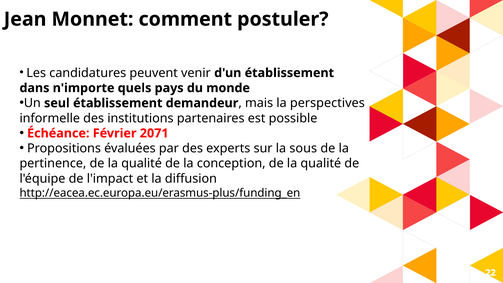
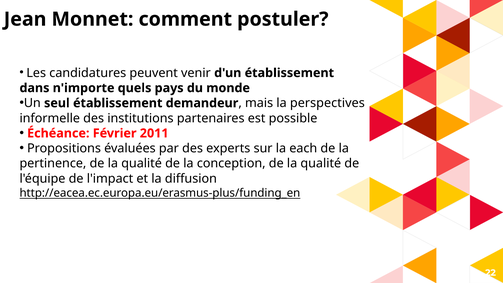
2071: 2071 -> 2011 (154, 133)
sous: sous -> each (303, 148)
